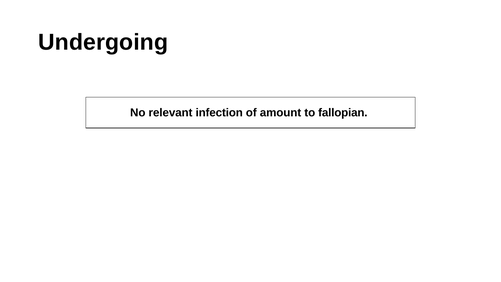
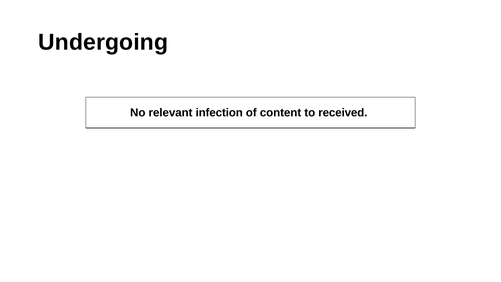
amount: amount -> content (281, 113)
fallopian: fallopian -> received (343, 113)
